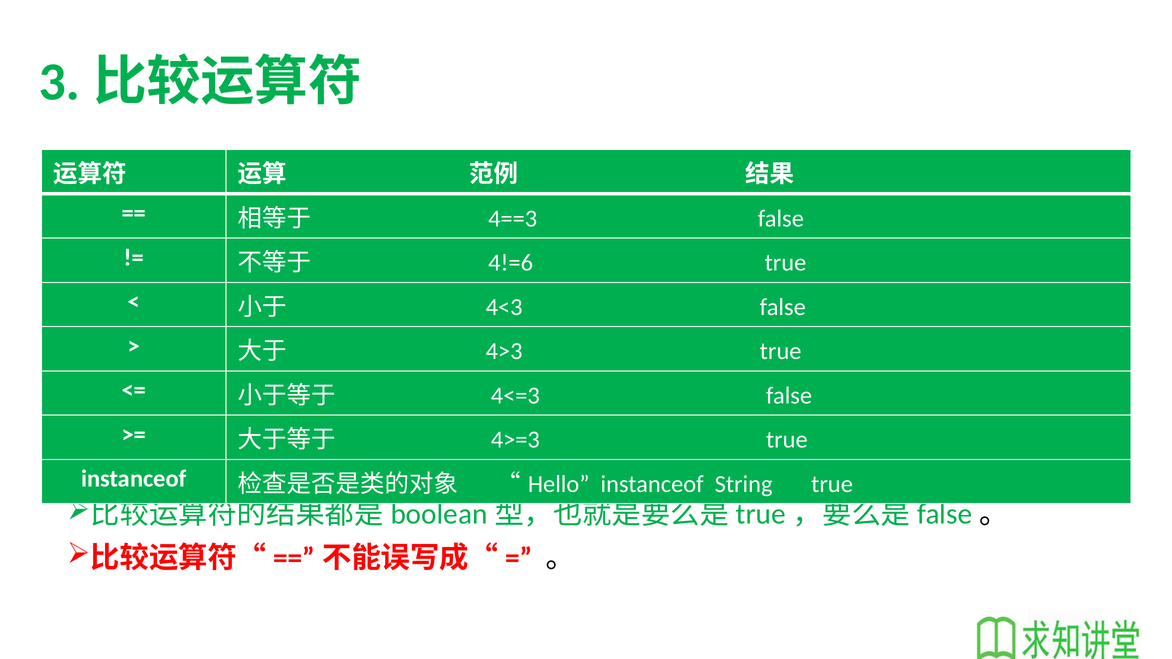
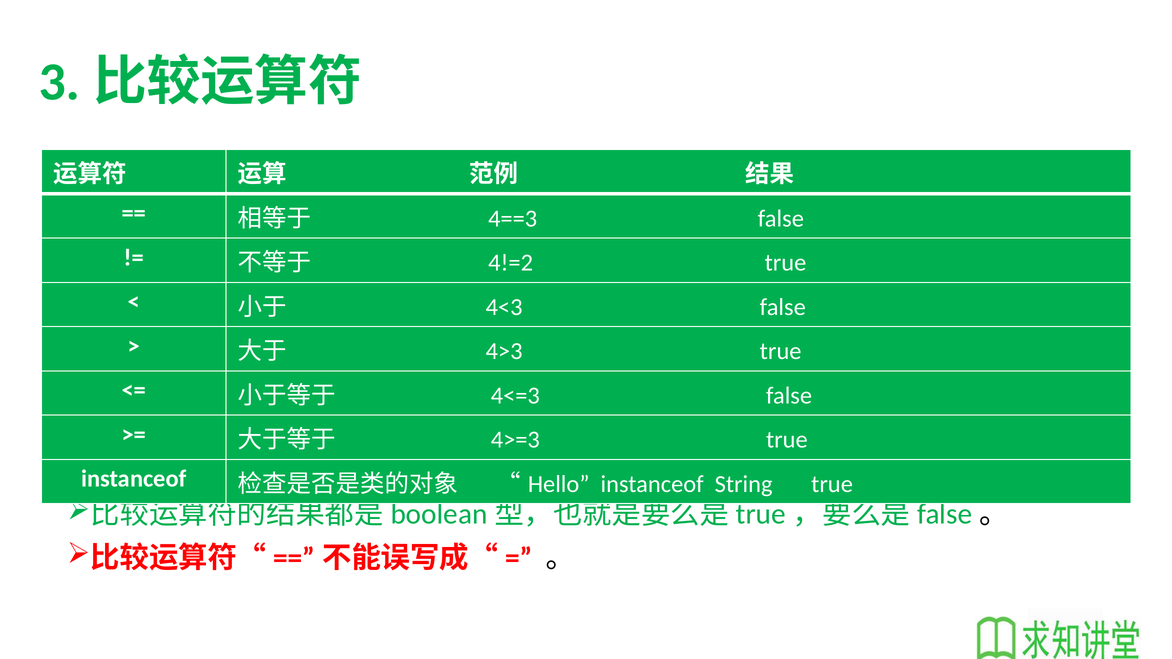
4!=6: 4!=6 -> 4!=2 (511, 263)
